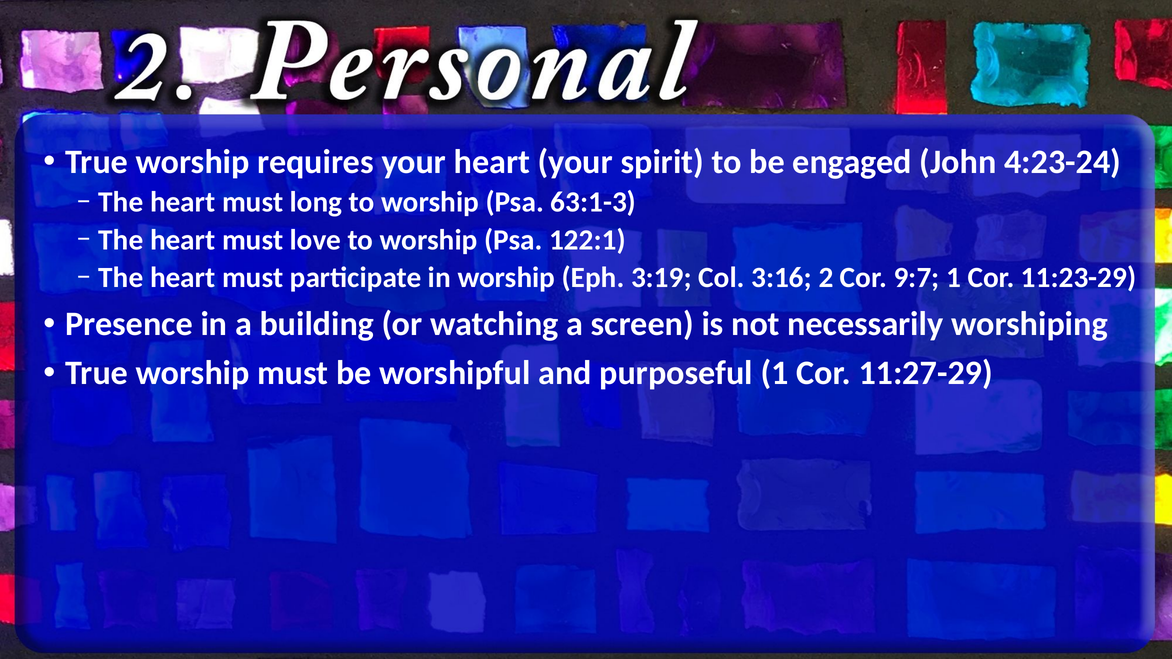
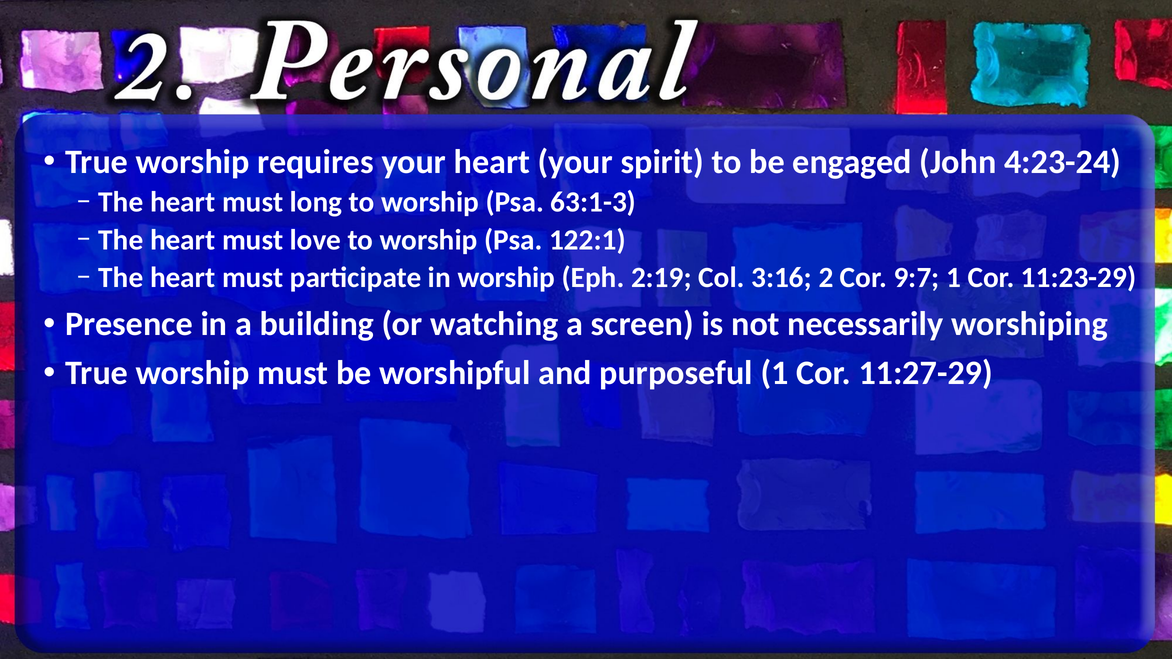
3:19: 3:19 -> 2:19 (661, 278)
